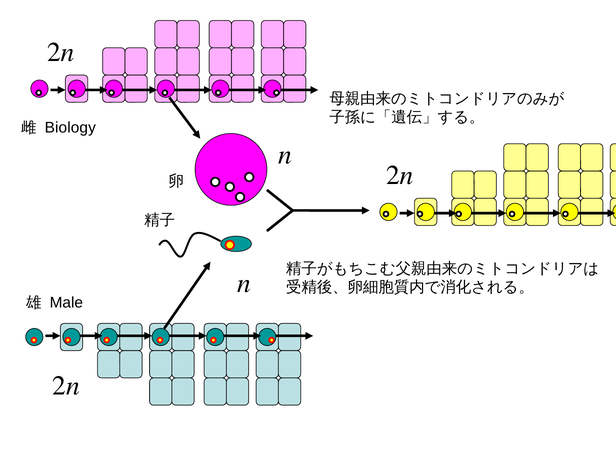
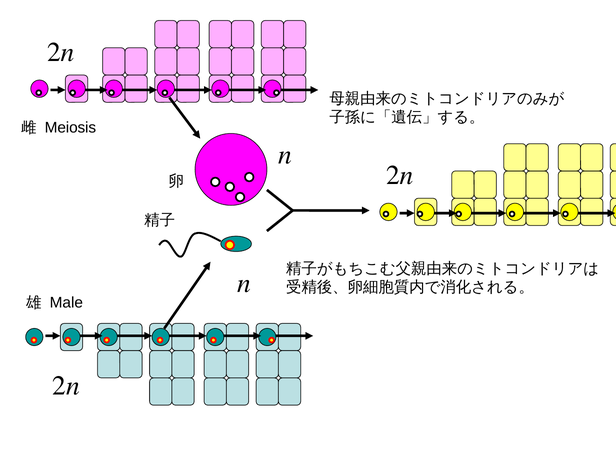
Biology: Biology -> Meiosis (70, 128)
